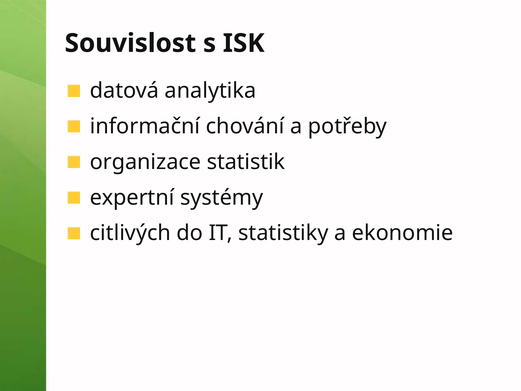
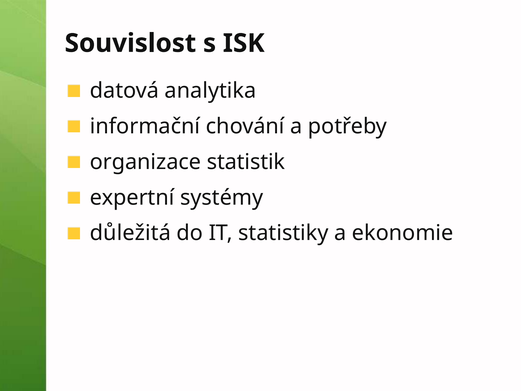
citlivých: citlivých -> důležitá (130, 233)
